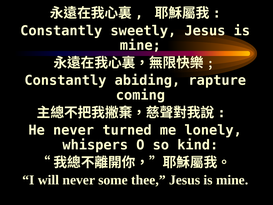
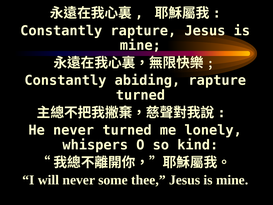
Constantly sweetly: sweetly -> rapture (143, 31)
coming: coming -> turned (140, 95)
